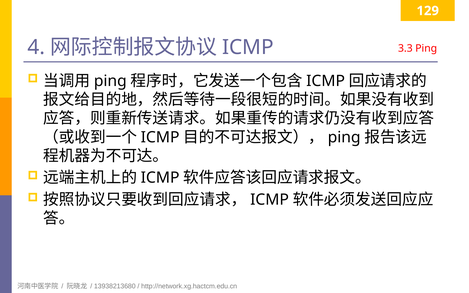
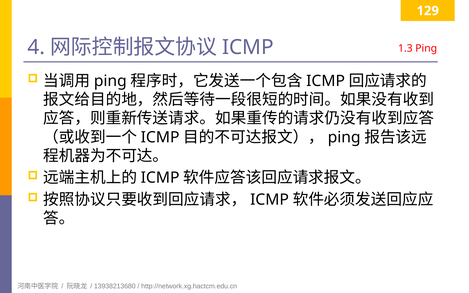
3.3: 3.3 -> 1.3 (405, 49)
